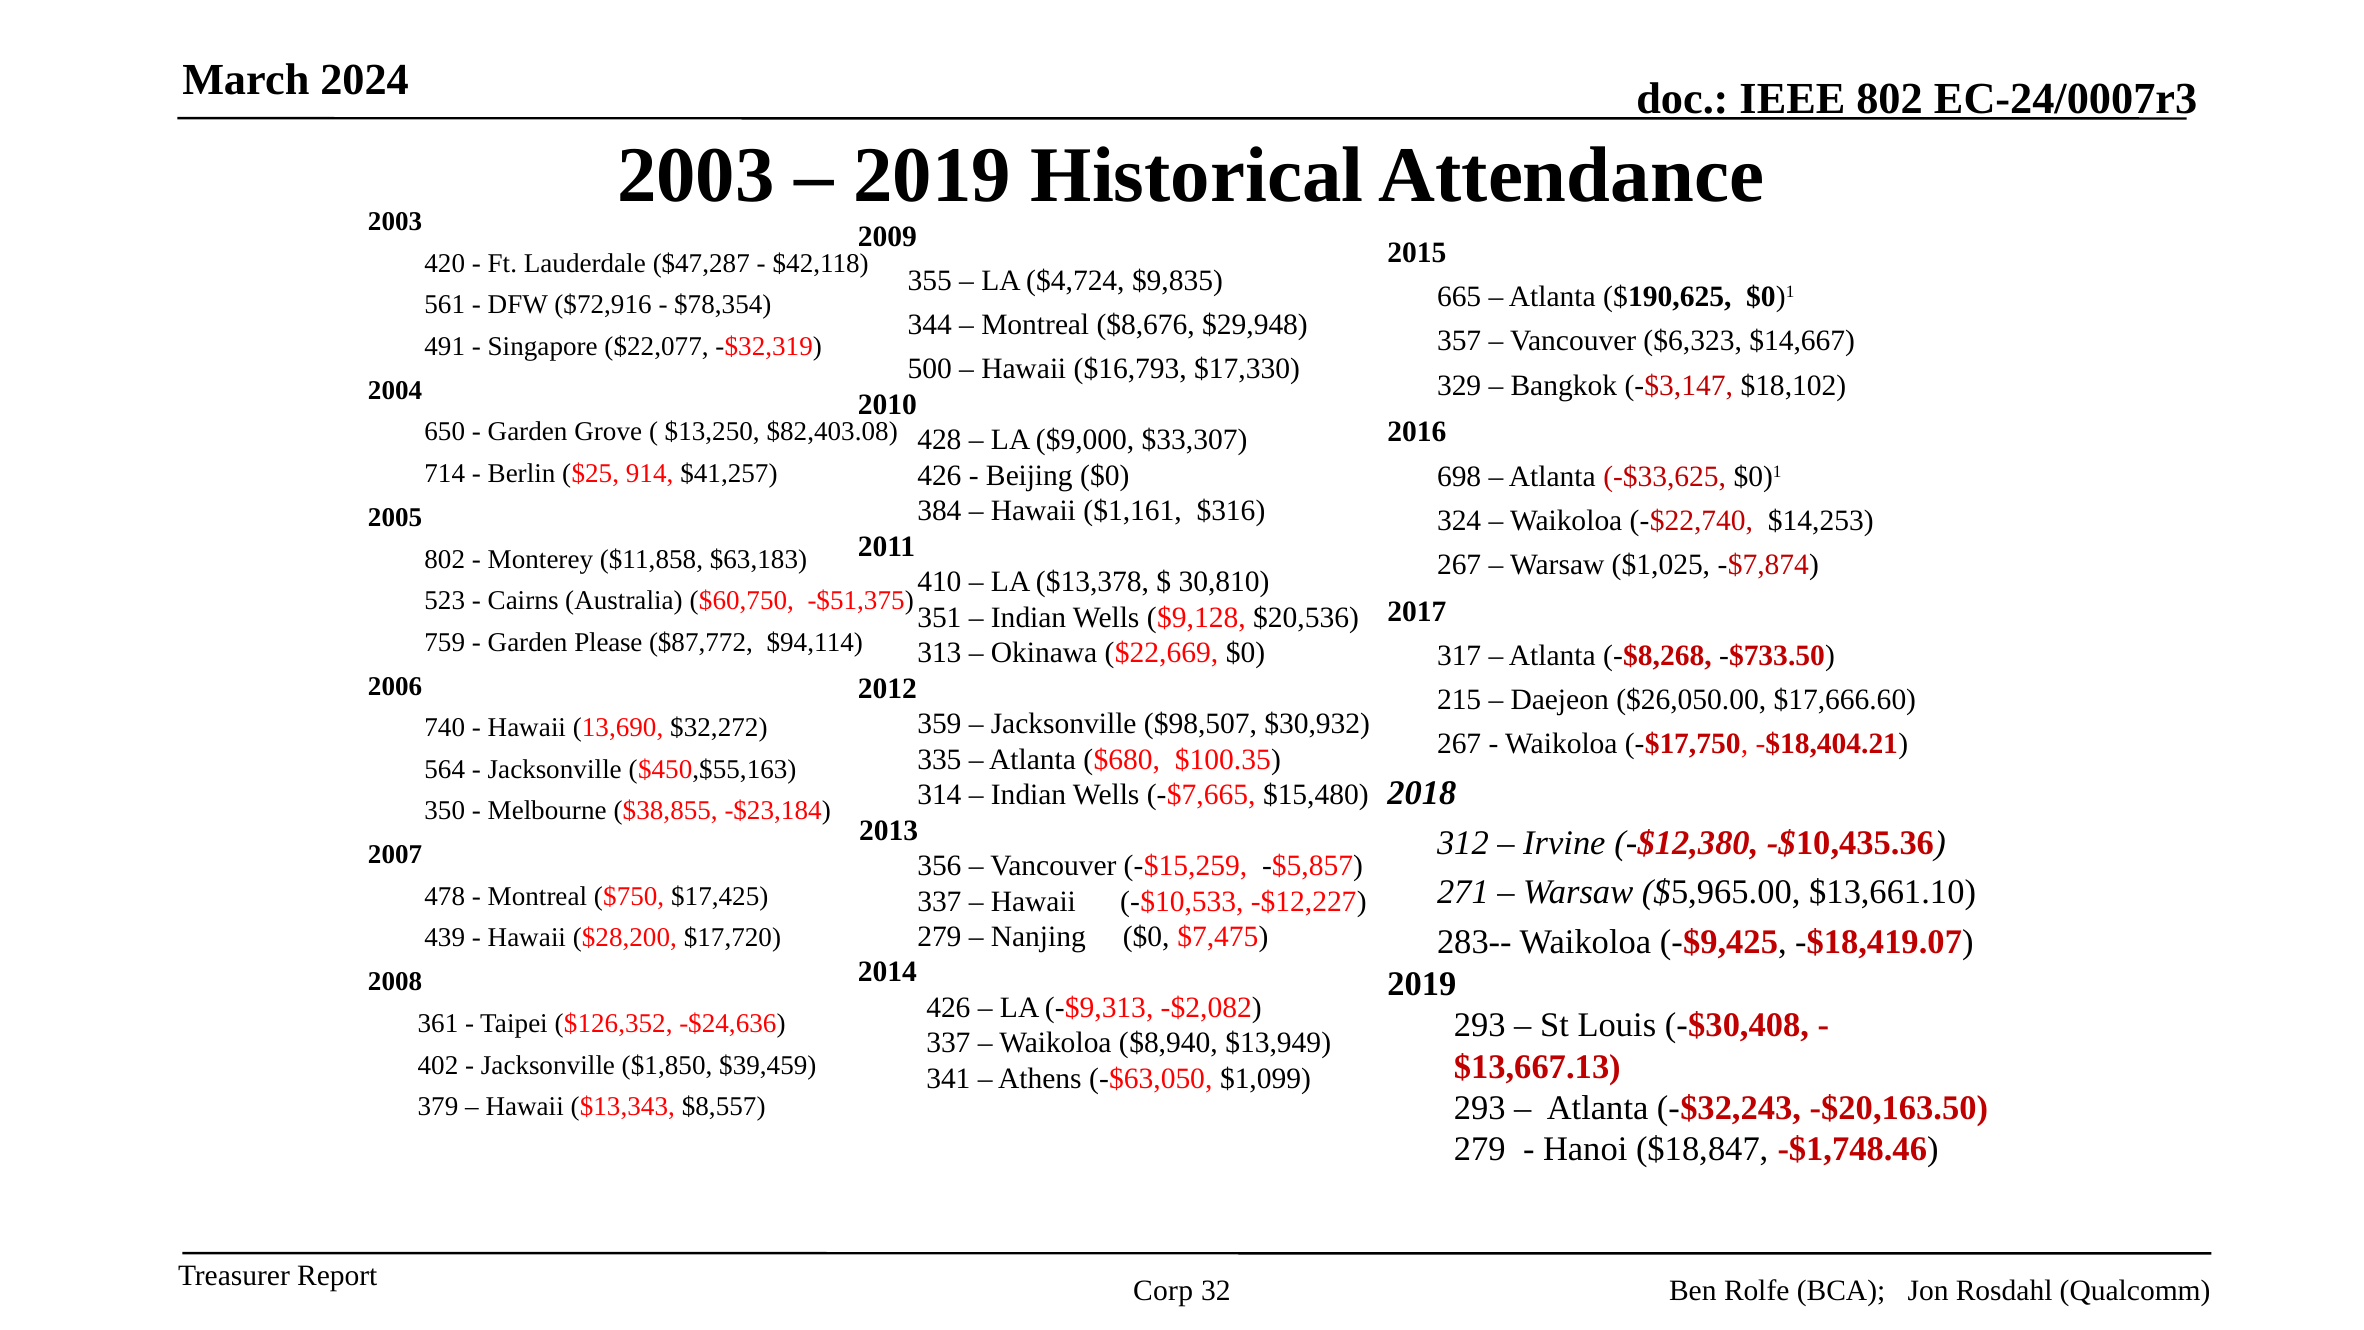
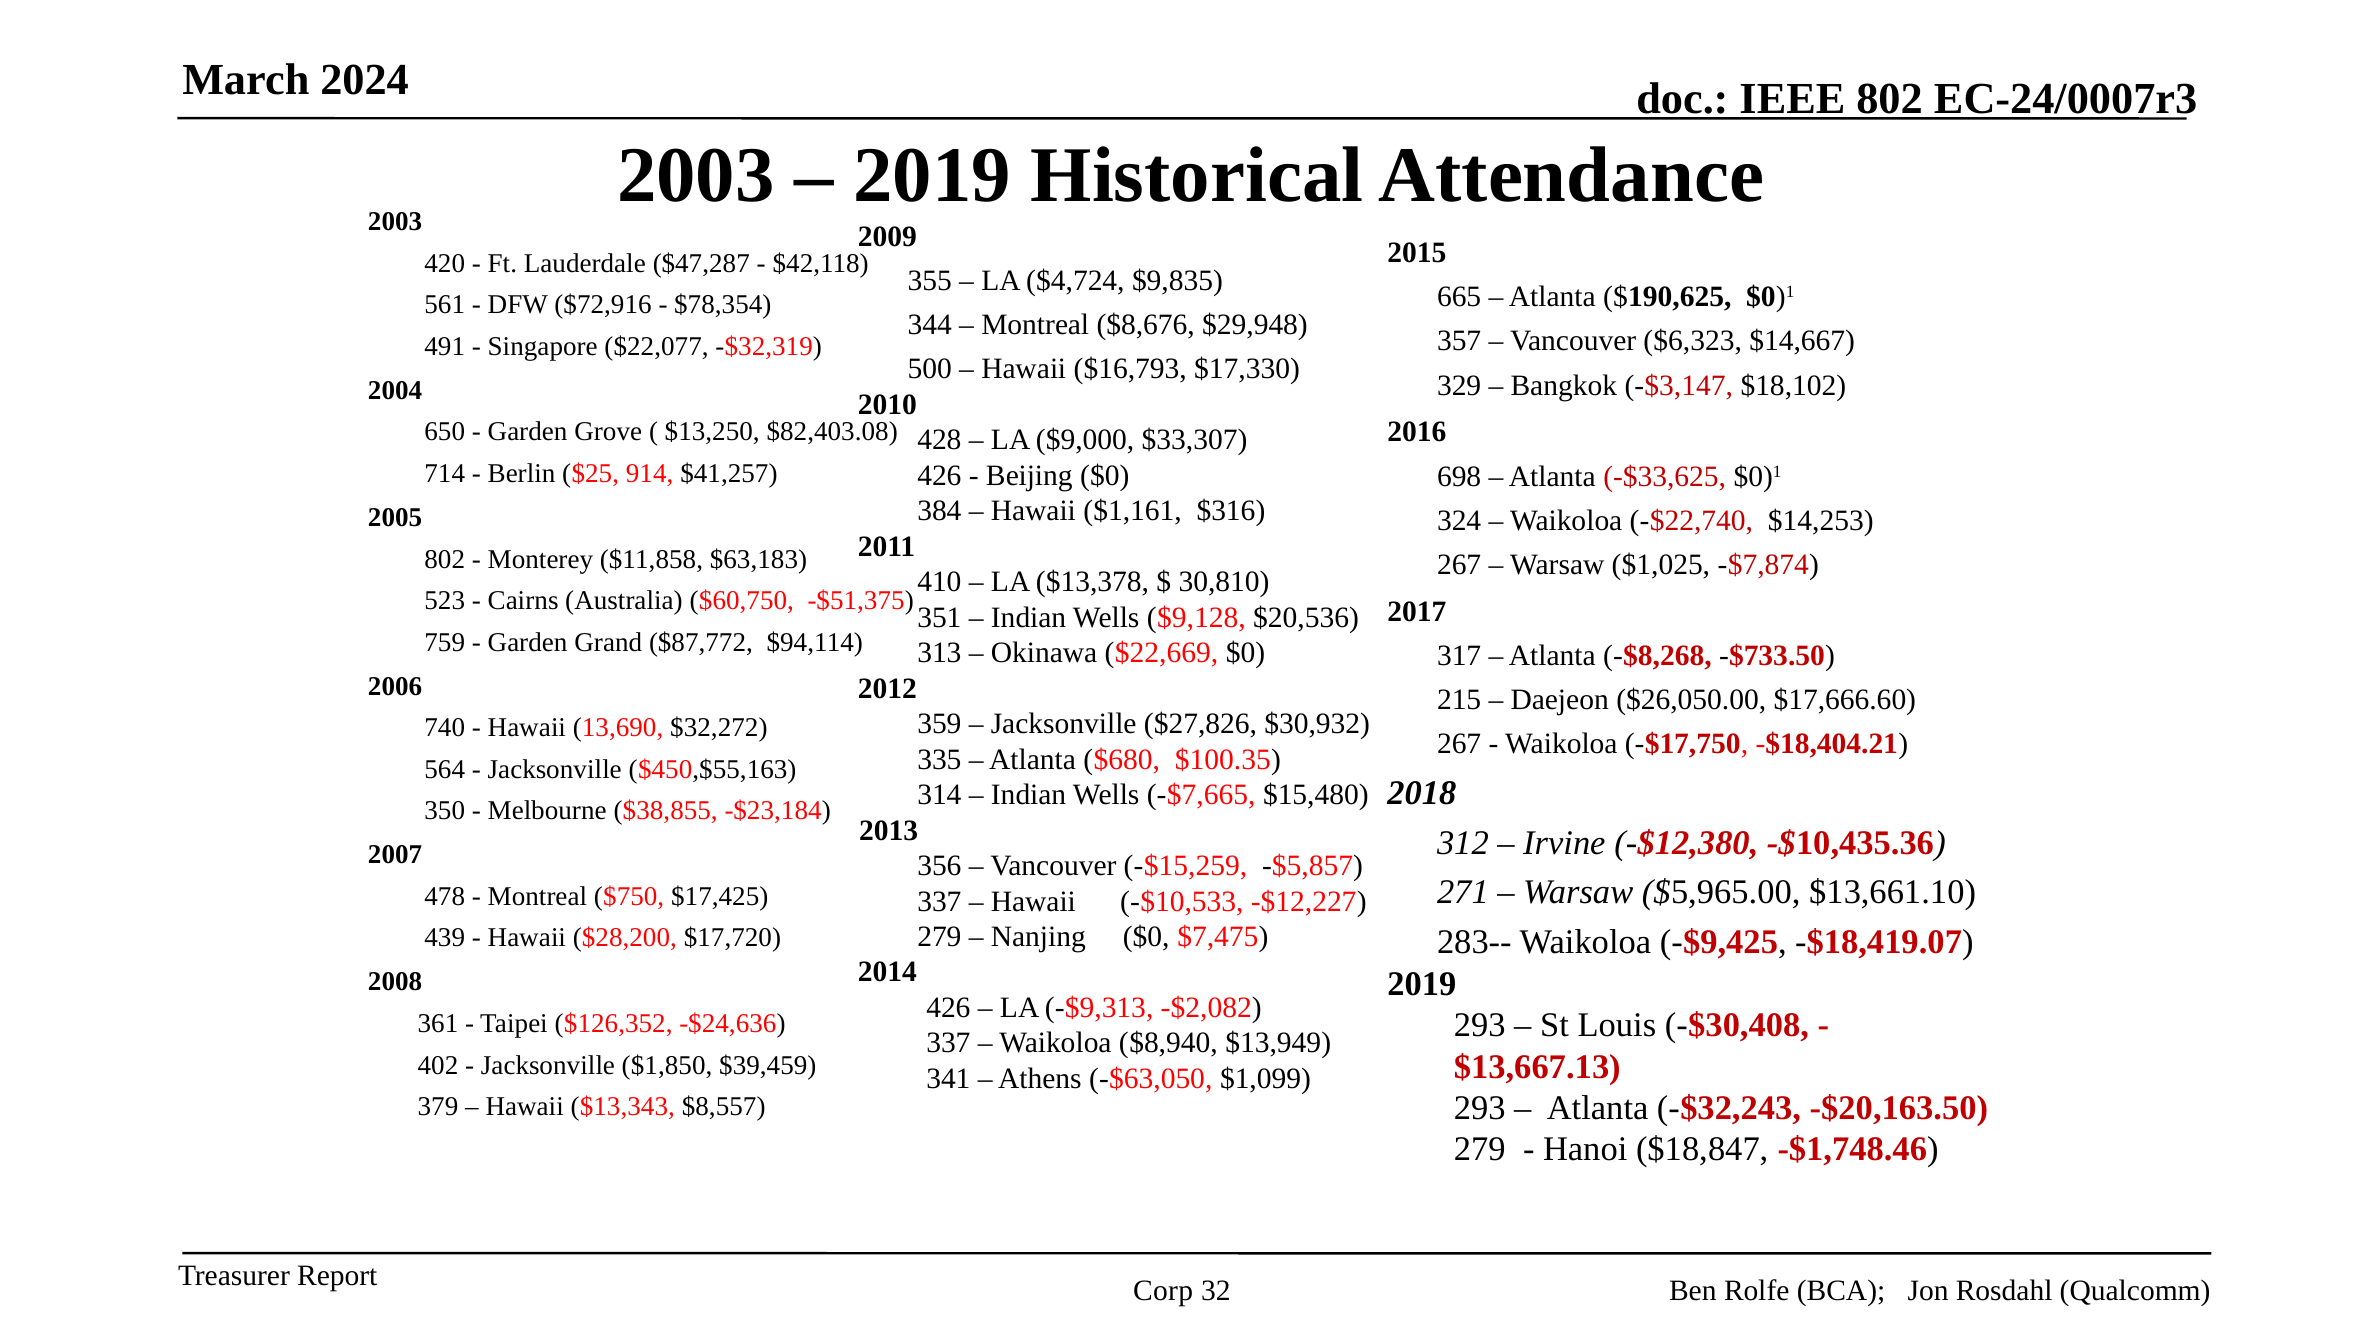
Please: Please -> Grand (608, 642)
$98,507: $98,507 -> $27,826 (1200, 724)
